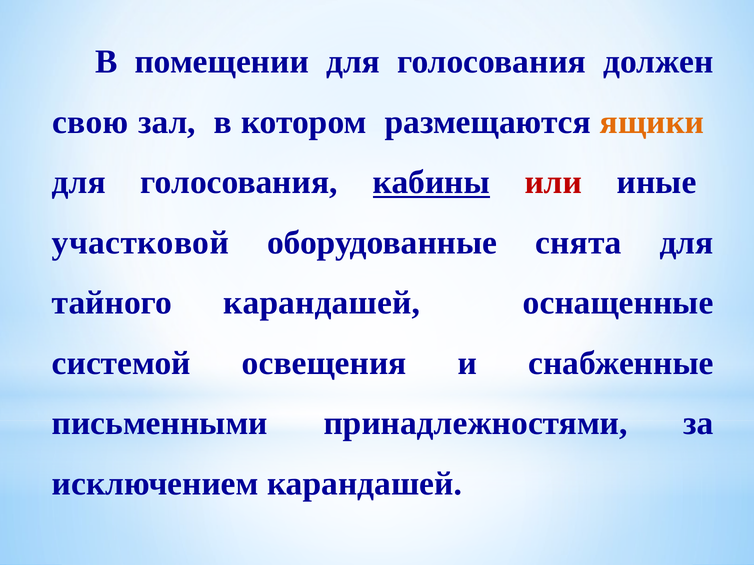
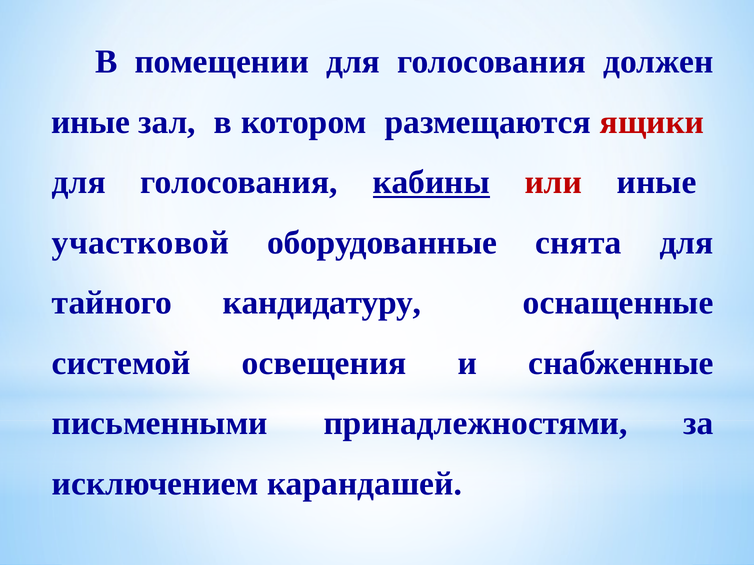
свою: свою -> иные (91, 122)
ящики colour: orange -> red (652, 122)
тайного карандашей: карандашей -> кандидатуру (322, 303)
